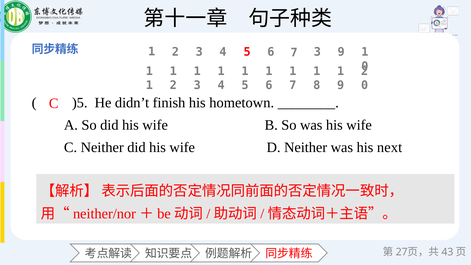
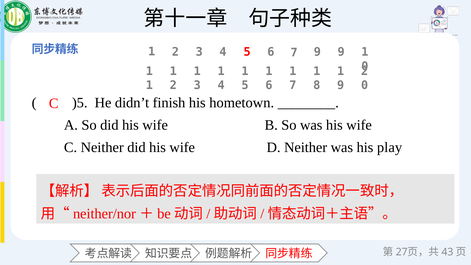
7 3: 3 -> 9 (317, 52)
next: next -> play (390, 148)
